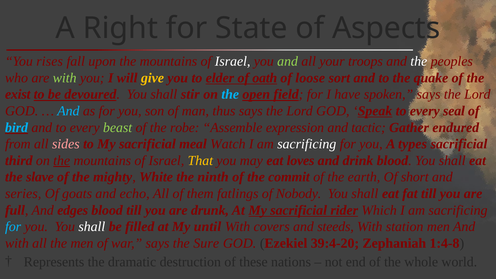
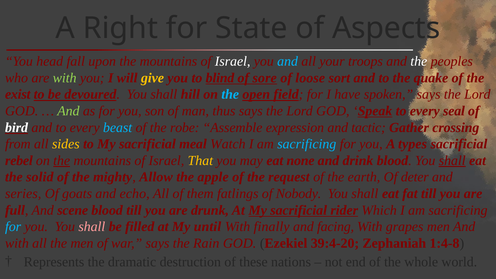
rises: rises -> head (50, 61)
and colour: light green -> light blue (288, 61)
elder: elder -> blind (220, 78)
oath: oath -> sore (265, 78)
stir: stir -> hill (190, 94)
And colour: light blue -> light green (68, 111)
bird colour: light blue -> white (17, 127)
beast colour: light green -> light blue (118, 127)
endured: endured -> crossing (456, 127)
sides colour: pink -> yellow (66, 144)
sacrificing colour: white -> light blue (307, 144)
third: third -> rebel (19, 161)
loves: loves -> none (301, 161)
shall underline: none -> present (452, 161)
slave: slave -> solid (40, 177)
White: White -> Allow (156, 177)
ninth: ninth -> apple (213, 177)
commit: commit -> request (289, 177)
short: short -> deter (415, 177)
edges: edges -> scene (73, 210)
shall colour: white -> pink (92, 227)
covers: covers -> finally (272, 227)
steeds: steeds -> facing (336, 227)
station: station -> grapes (405, 227)
Sure: Sure -> Rain (206, 243)
